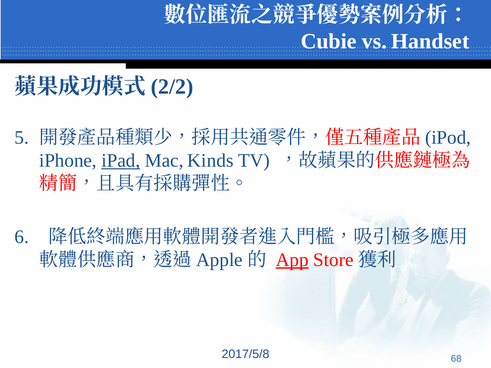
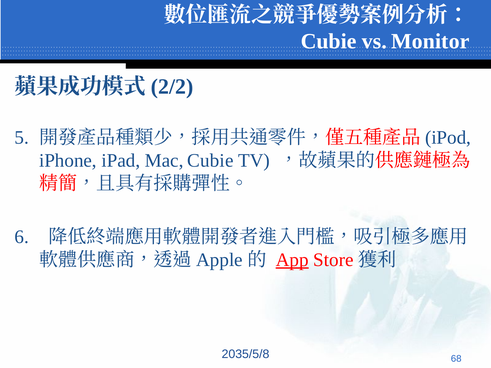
Handset: Handset -> Monitor (430, 41)
iPad underline: present -> none (121, 161)
Mac Kinds: Kinds -> Cubie (210, 161)
2017/5/8: 2017/5/8 -> 2035/5/8 (245, 354)
